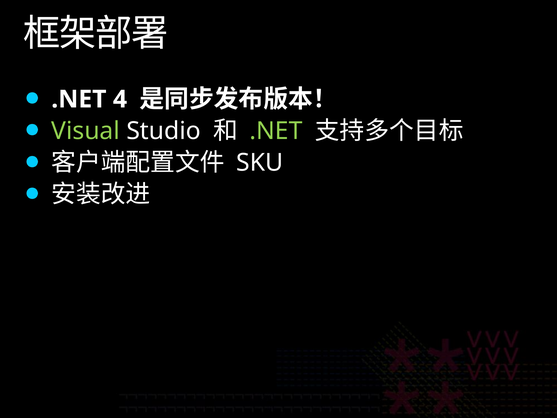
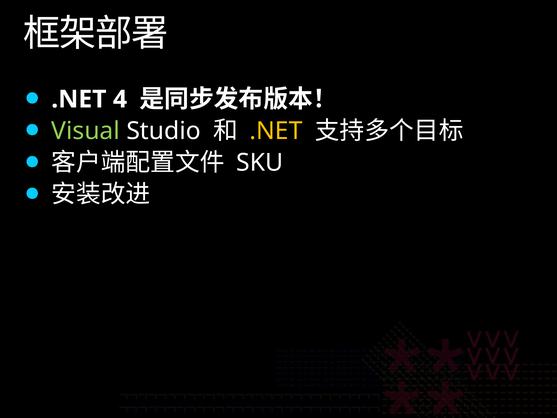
.NET colour: light green -> yellow (276, 131)
